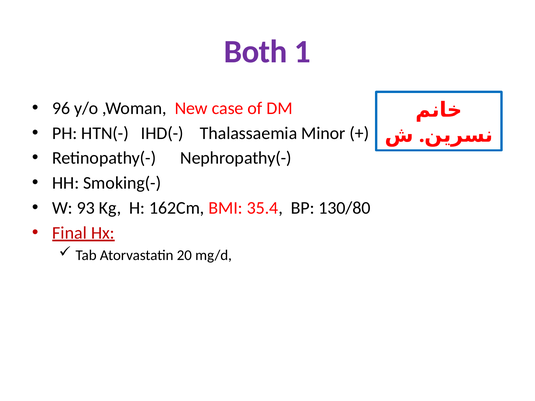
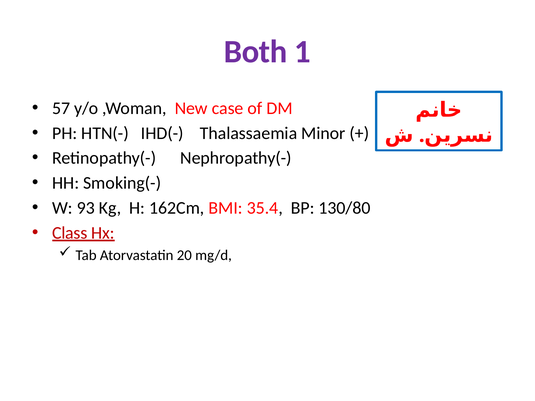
96: 96 -> 57 (61, 108)
Final: Final -> Class (70, 233)
